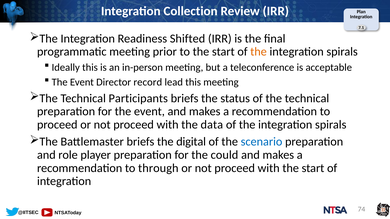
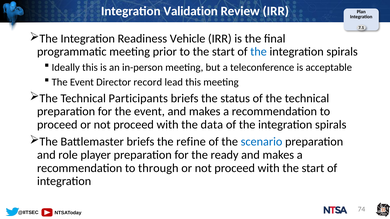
Collection: Collection -> Validation (191, 11)
Shifted: Shifted -> Vehicle (188, 39)
the colour: orange -> blue (259, 52)
digital: digital -> refine (191, 142)
could: could -> ready (225, 155)
